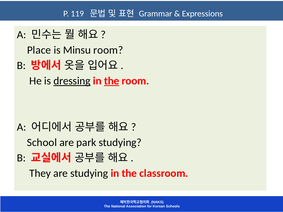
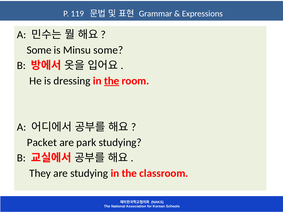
Place: Place -> Some (39, 50)
Minsu room: room -> some (108, 50)
dressing underline: present -> none (72, 81)
School: School -> Packet (42, 143)
